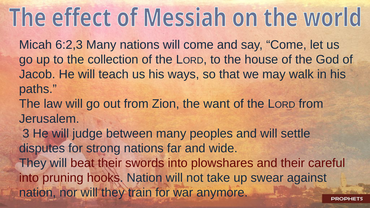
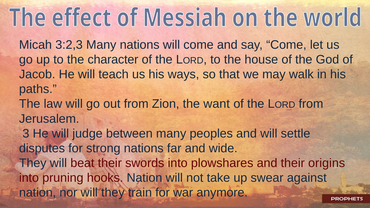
6:2,3: 6:2,3 -> 3:2,3 (69, 45)
collection: collection -> character (113, 60)
careful: careful -> origins (327, 163)
